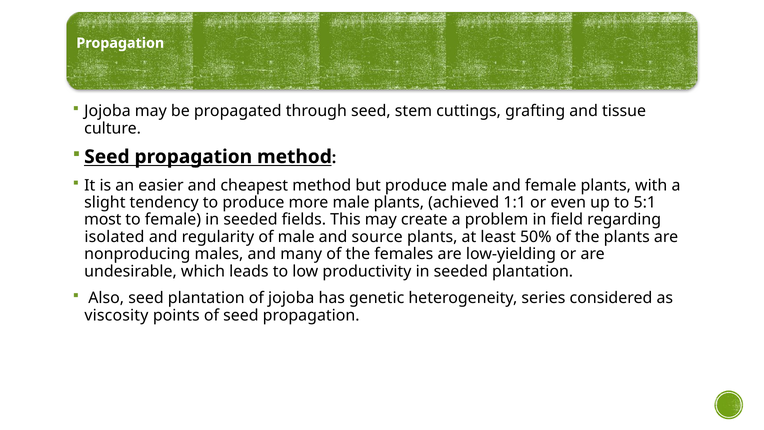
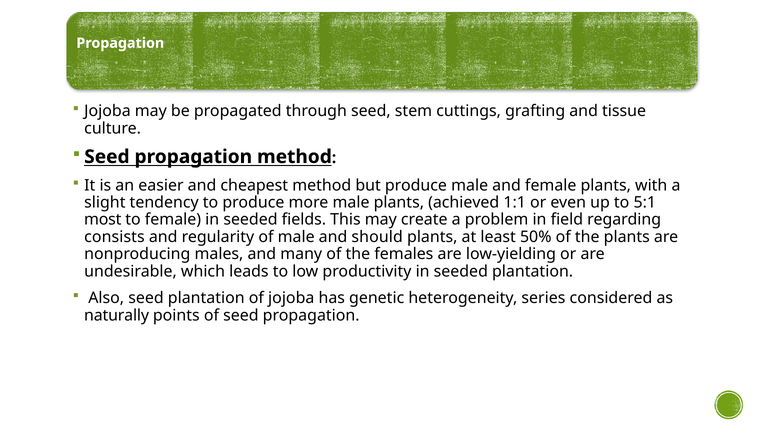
isolated: isolated -> consists (114, 237)
source: source -> should (377, 237)
viscosity: viscosity -> naturally (117, 315)
